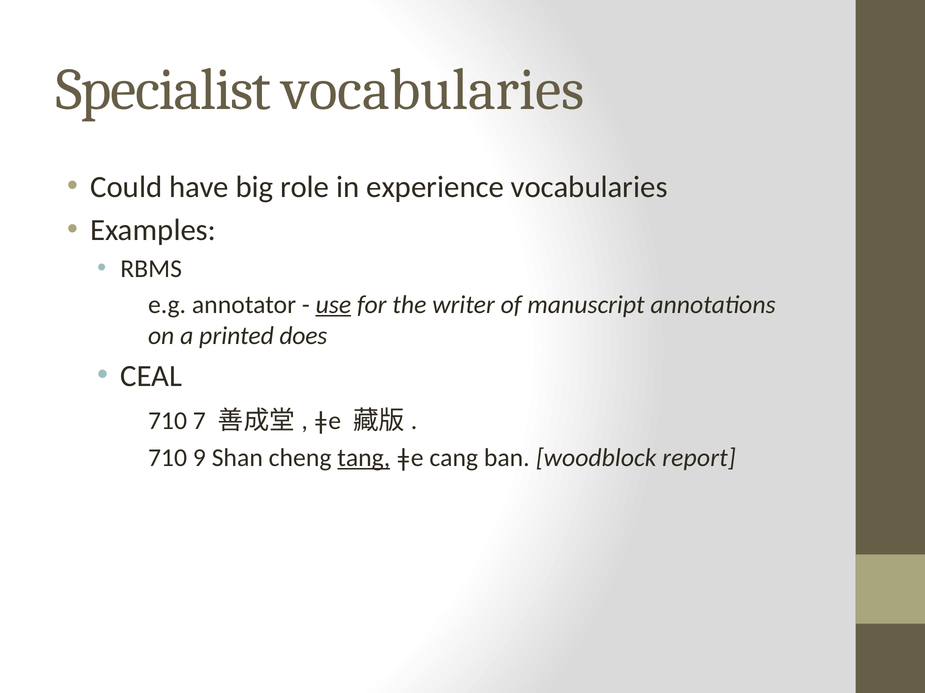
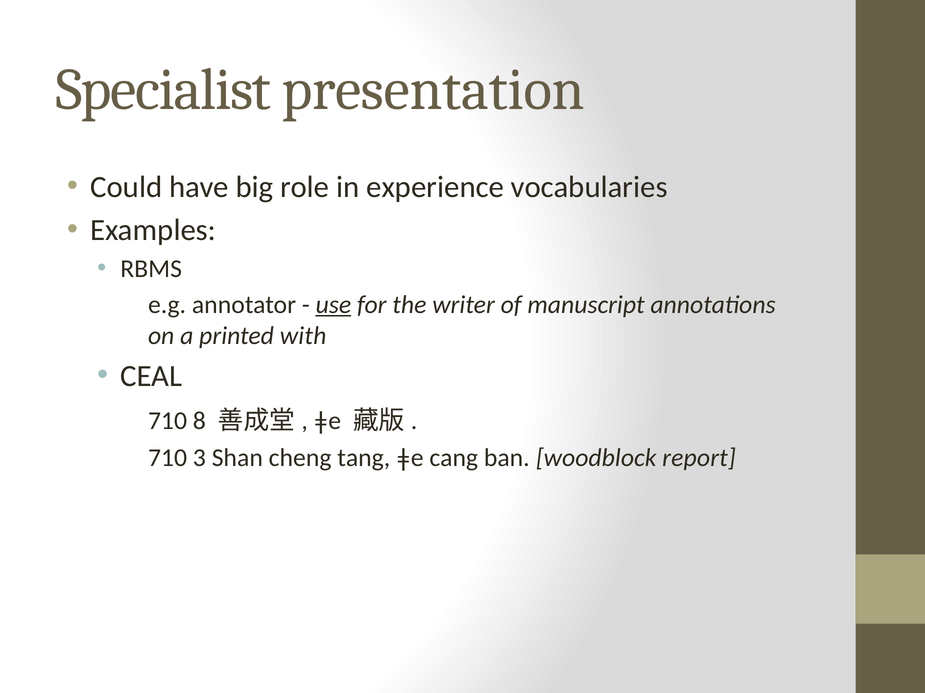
Specialist vocabularies: vocabularies -> presentation (433, 90)
does: does -> with (303, 336)
7: 7 -> 8 (199, 421)
9: 9 -> 3 (199, 458)
tang underline: present -> none (364, 458)
